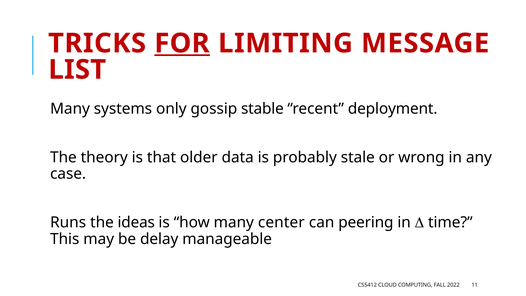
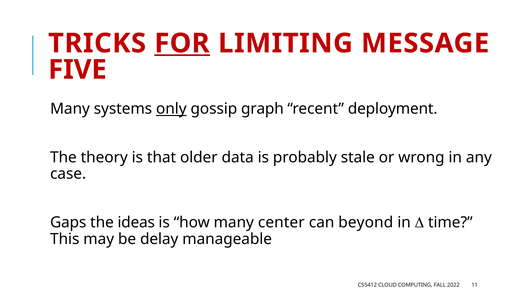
LIST: LIST -> FIVE (77, 70)
only underline: none -> present (171, 109)
stable: stable -> graph (262, 109)
Runs: Runs -> Gaps (68, 222)
peering: peering -> beyond (366, 222)
